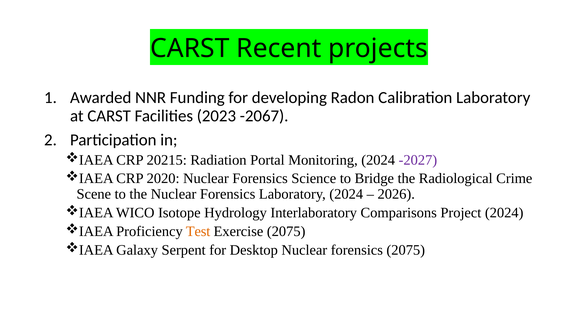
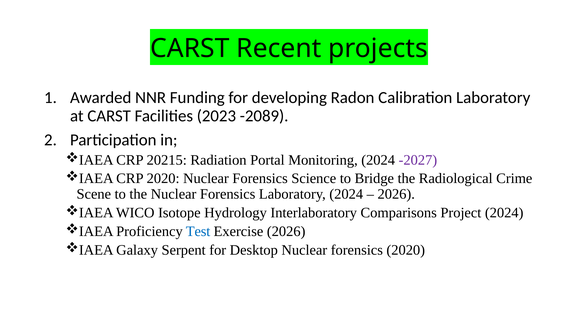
-2067: -2067 -> -2089 (264, 116)
Test colour: orange -> blue (198, 231)
Exercise 2075: 2075 -> 2026 (286, 231)
forensics 2075: 2075 -> 2020 (406, 250)
